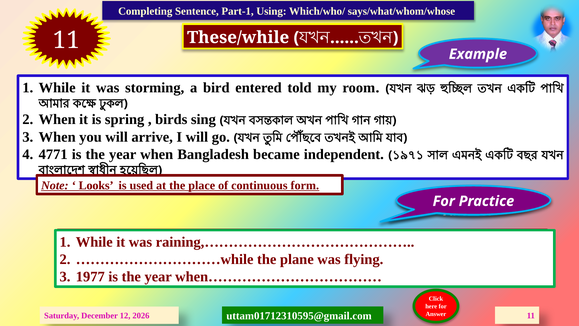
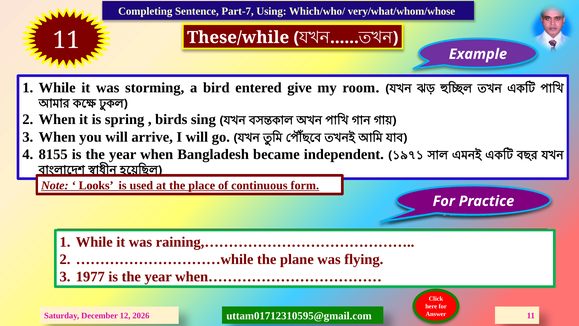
Part-1: Part-1 -> Part-7 (238, 11)
says/what/whom/whose: says/what/whom/whose -> very/what/whom/whose (401, 11)
told: told -> give (300, 88)
4771: 4771 -> 8155 (53, 154)
